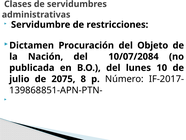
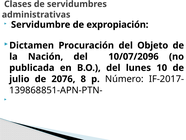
restricciones: restricciones -> expropiación (117, 25)
10/07/2084: 10/07/2084 -> 10/07/2096 (134, 56)
2075: 2075 -> 2076 (63, 79)
